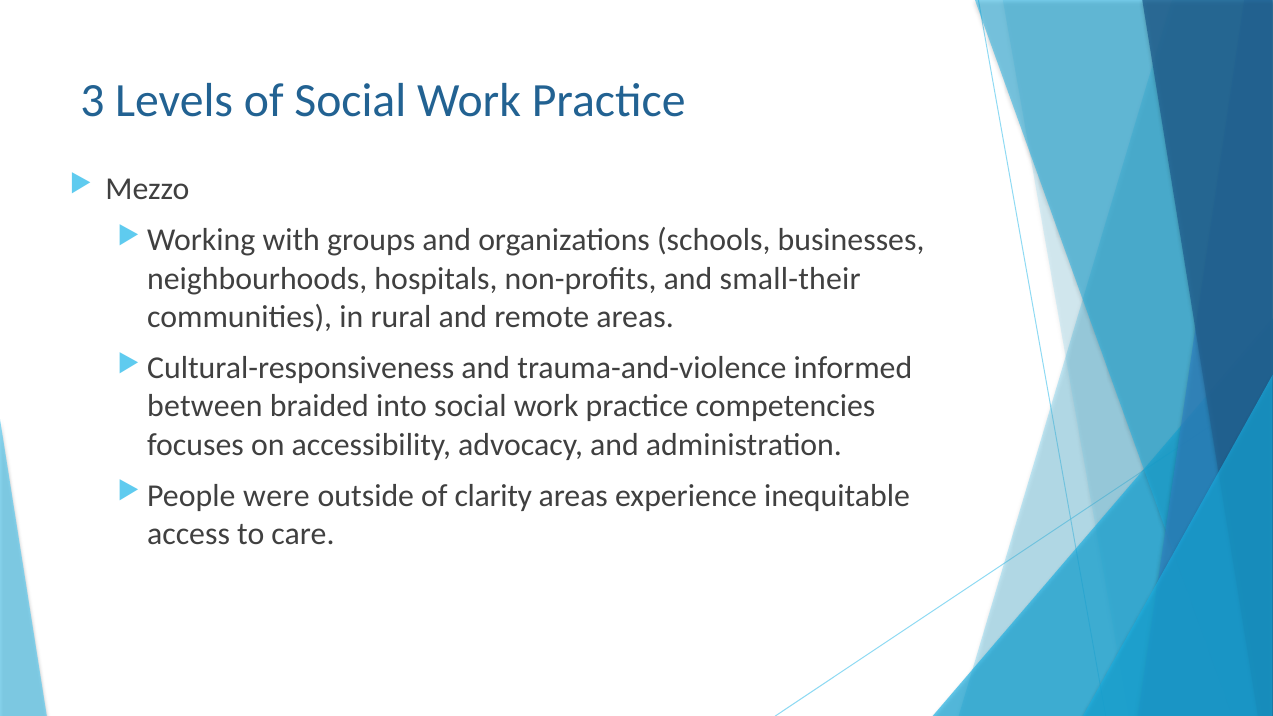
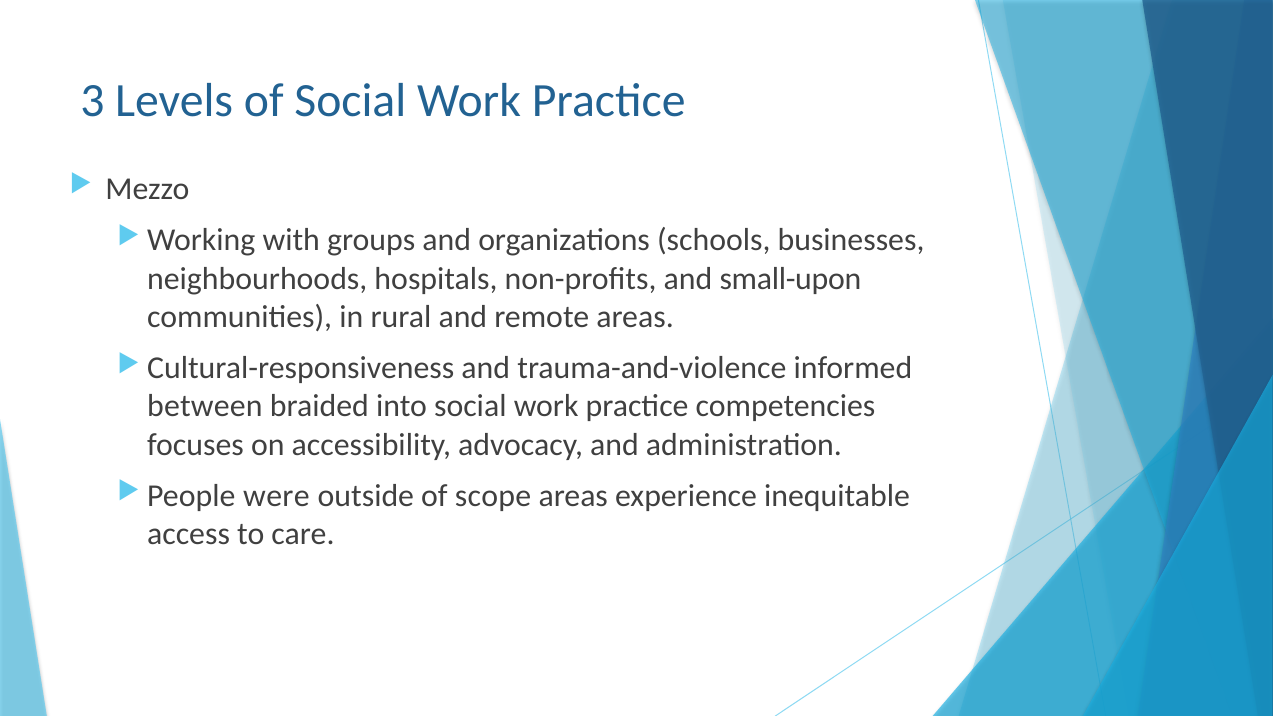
small-their: small-their -> small-upon (790, 279)
clarity: clarity -> scope (493, 496)
